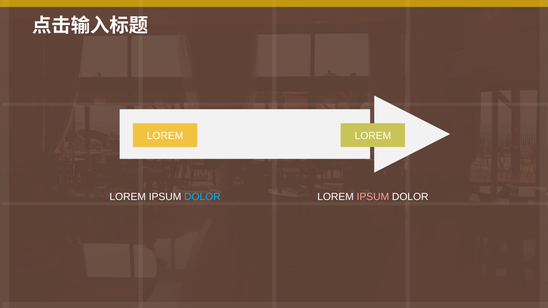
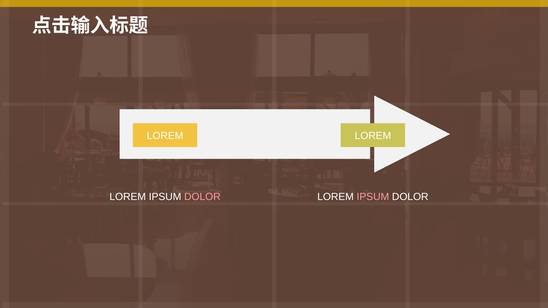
DOLOR colour: light blue -> pink (202, 197)
